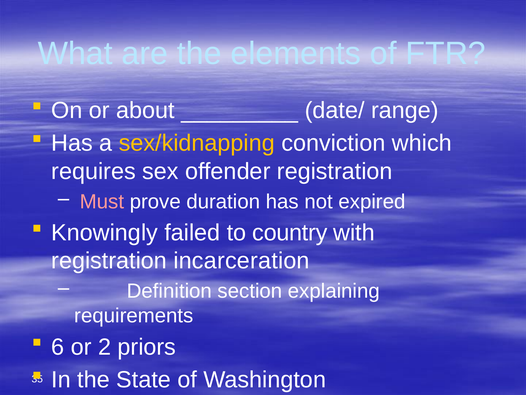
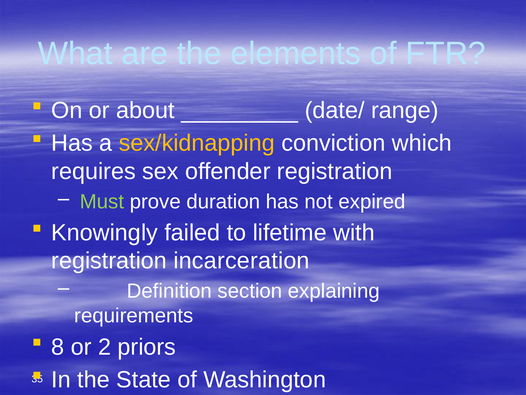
Must colour: pink -> light green (102, 201)
country: country -> lifetime (290, 233)
6: 6 -> 8 (58, 347)
